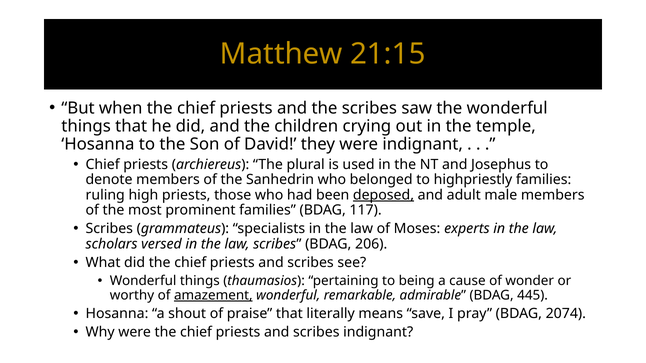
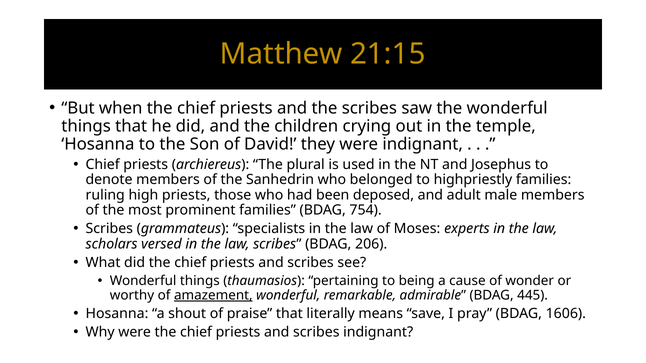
deposed underline: present -> none (384, 195)
117: 117 -> 754 (366, 210)
2074: 2074 -> 1606 (566, 314)
